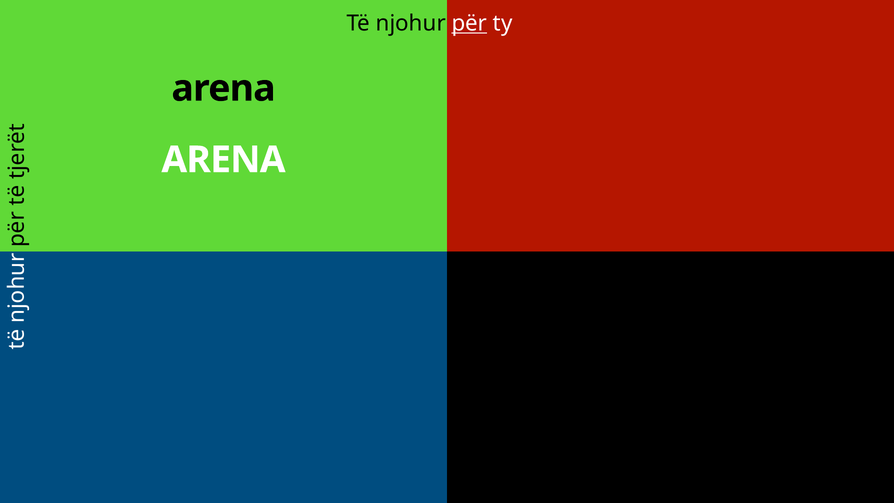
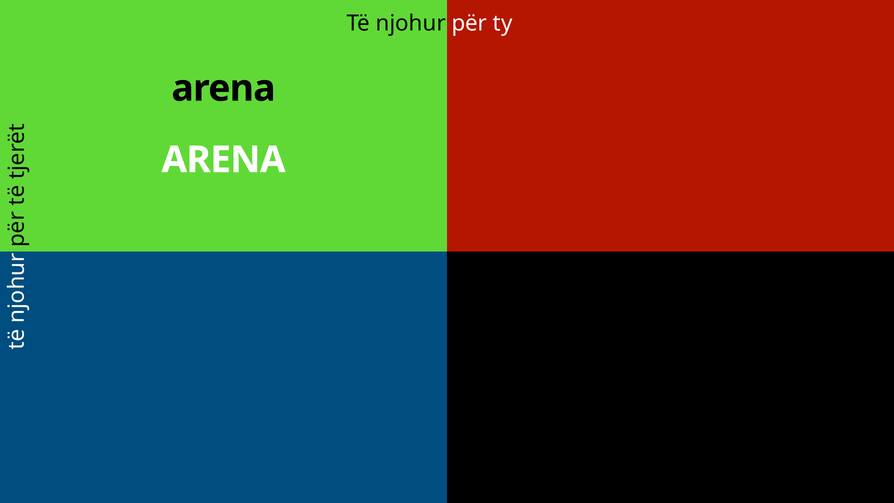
për underline: present -> none (469, 23)
